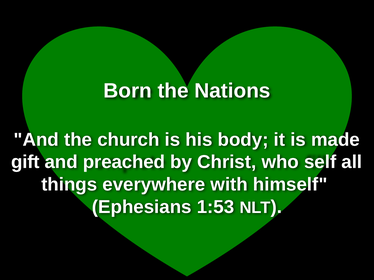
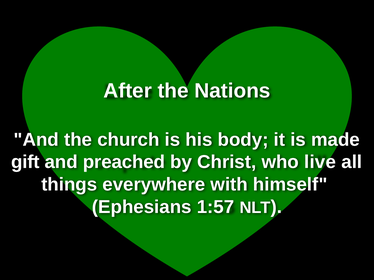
Born: Born -> After (128, 91)
self: self -> live (320, 162)
1:53: 1:53 -> 1:57 (215, 207)
